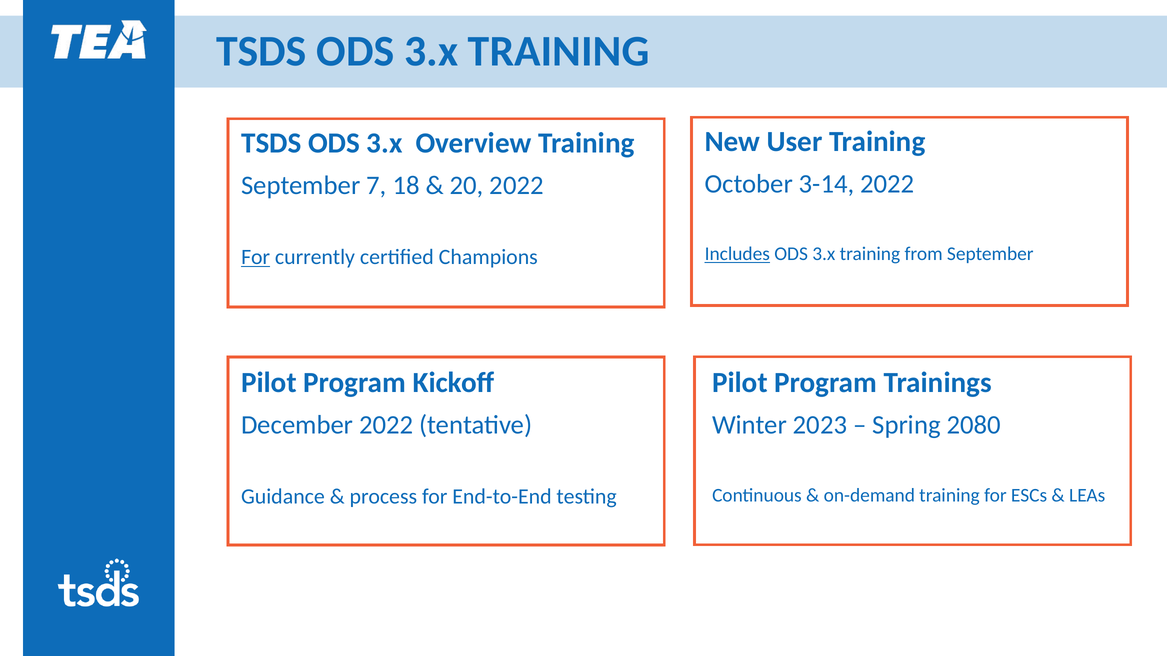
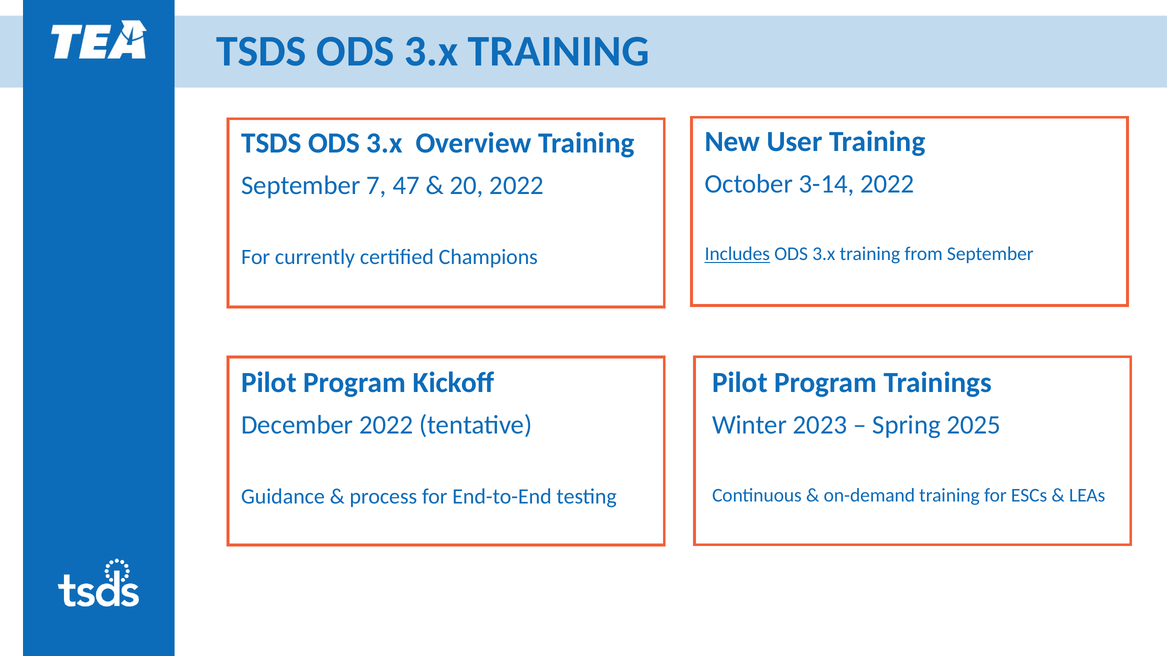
18: 18 -> 47 (406, 186)
For underline: present -> none (256, 257)
2080: 2080 -> 2025 (974, 425)
